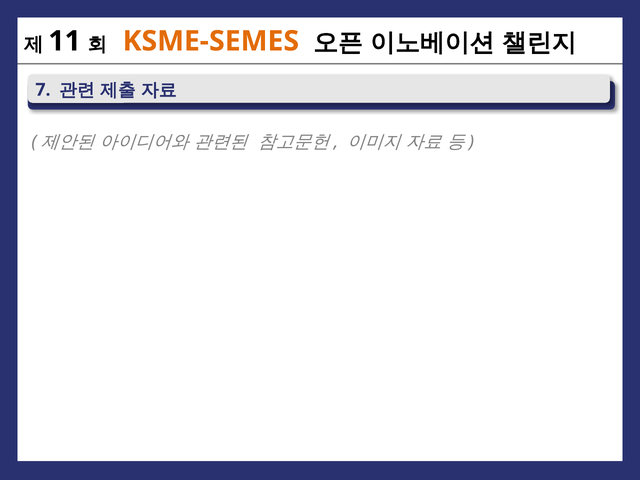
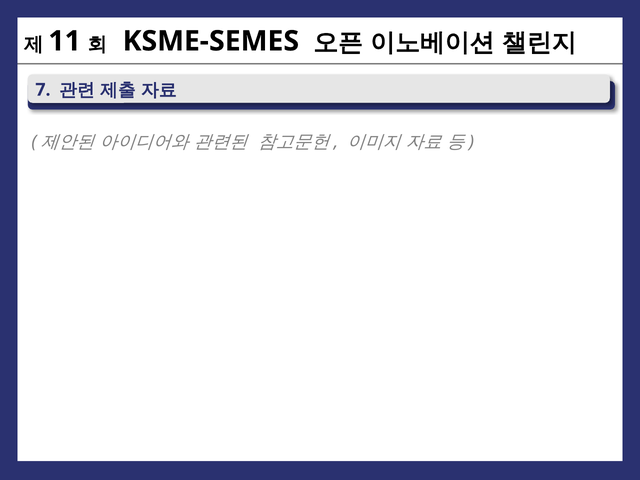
KSME-SEMES colour: orange -> black (211, 41)
